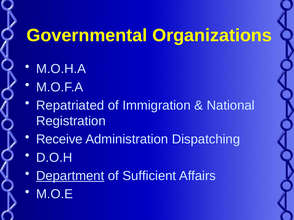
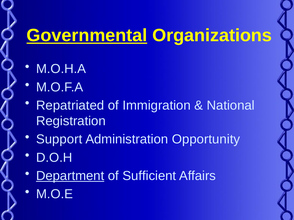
Governmental underline: none -> present (87, 36)
Receive: Receive -> Support (59, 140)
Dispatching: Dispatching -> Opportunity (206, 140)
